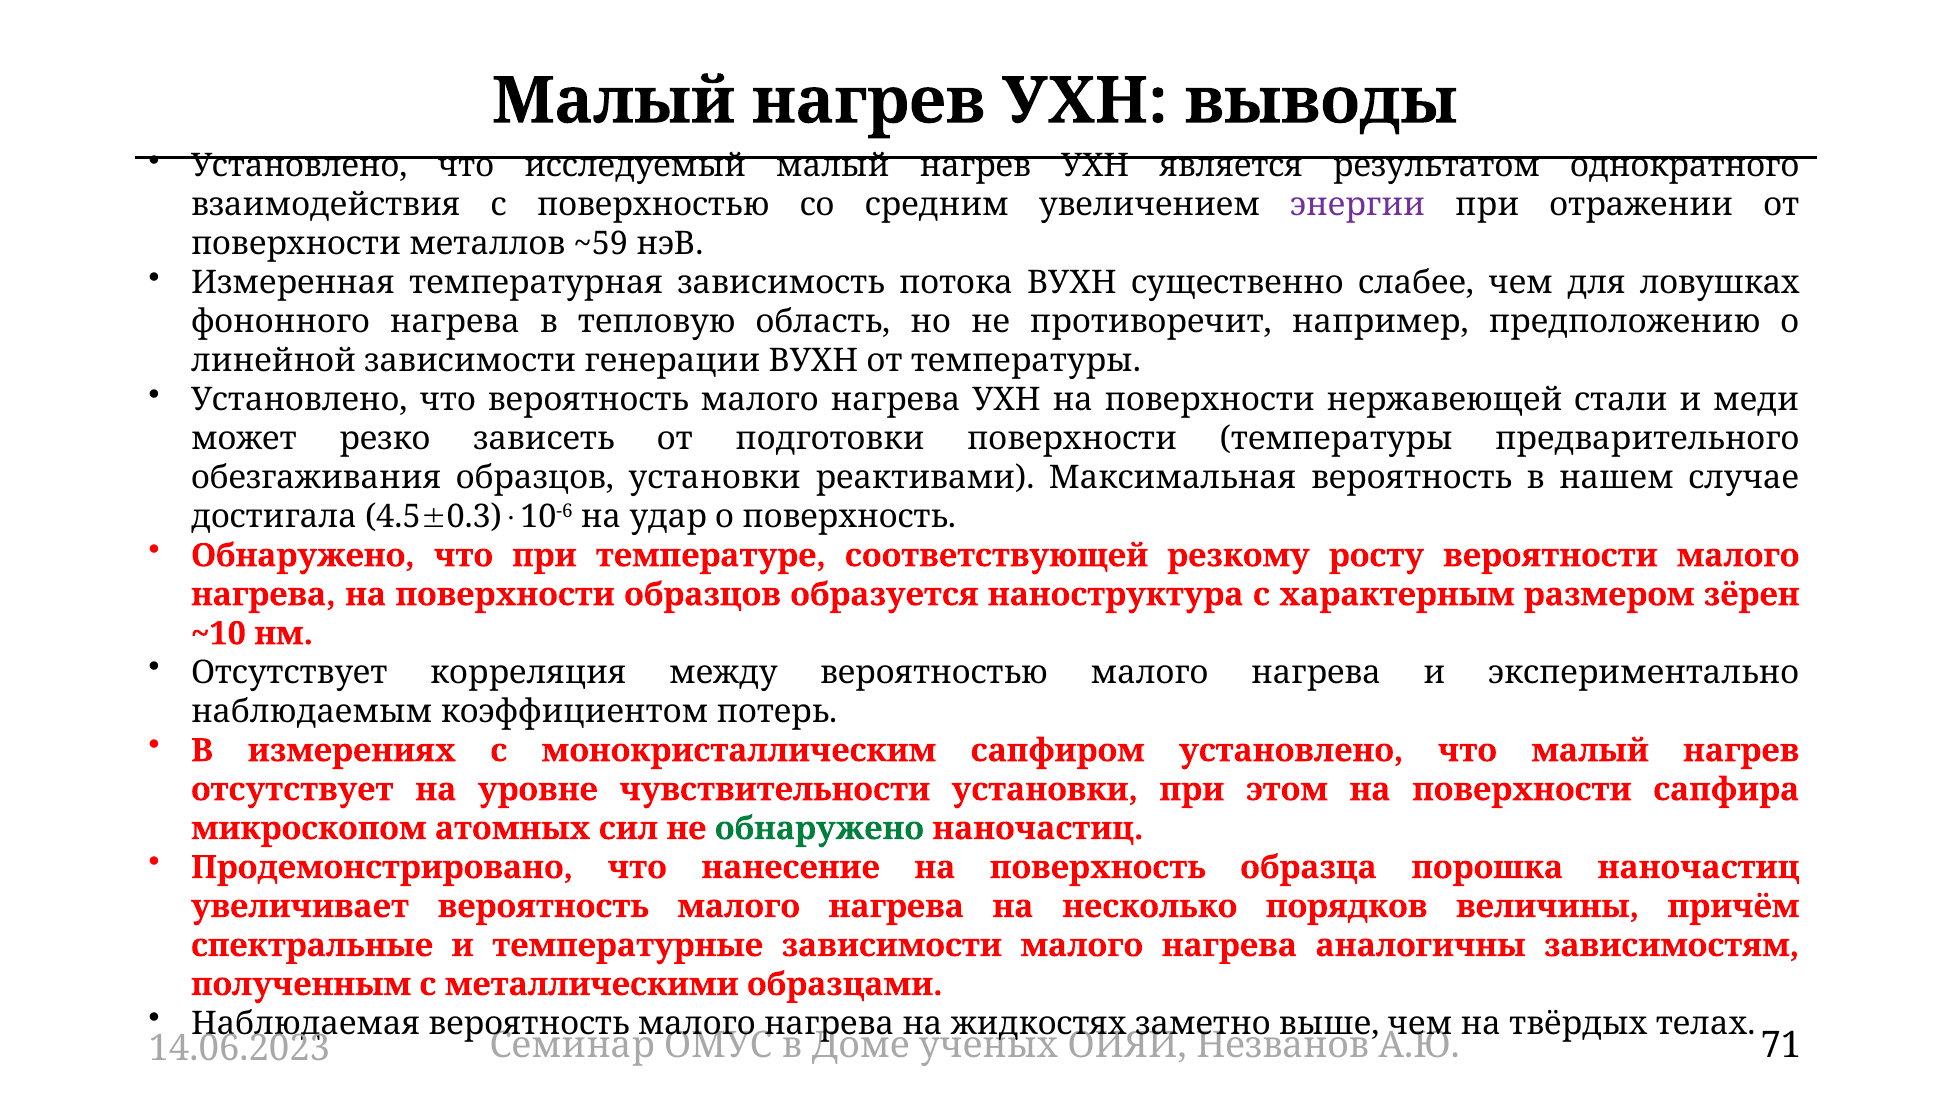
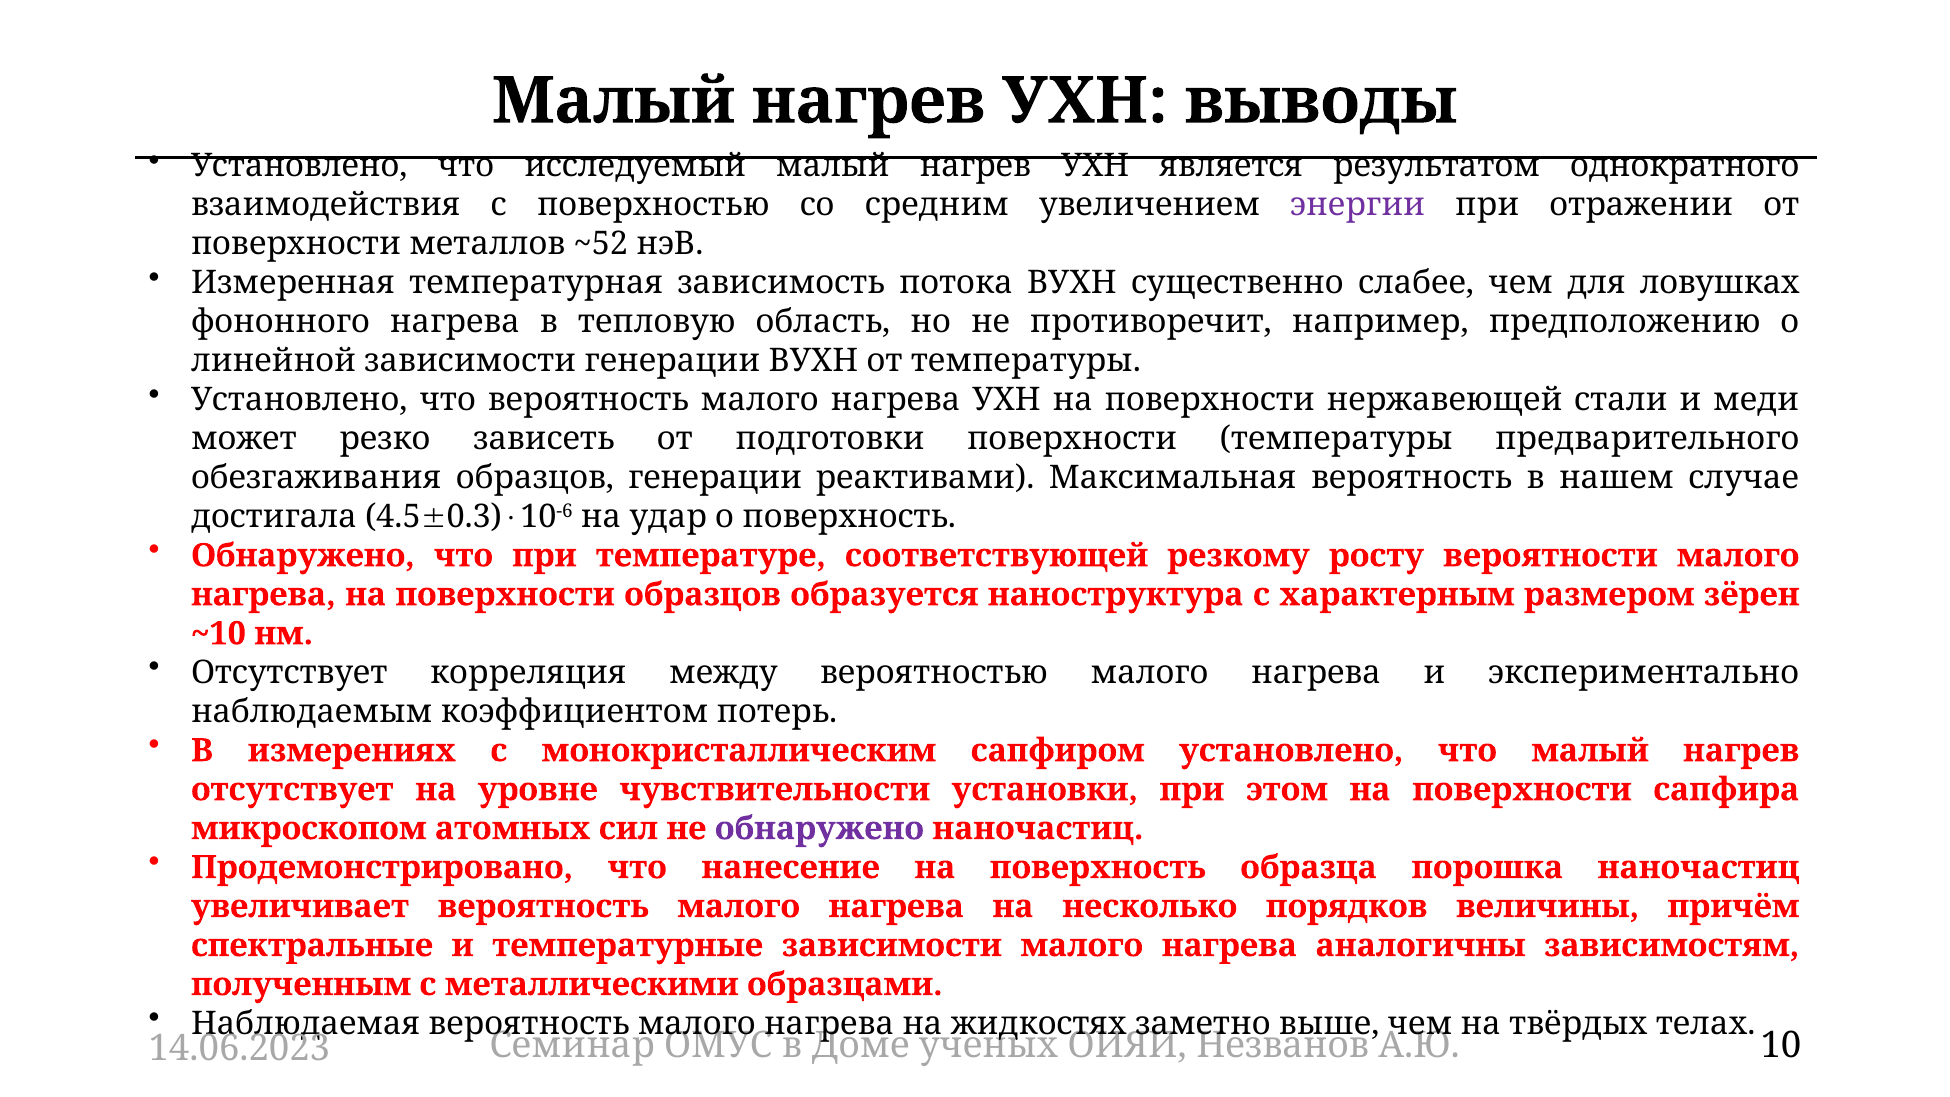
~59: ~59 -> ~52 (601, 244)
образцов установки: установки -> генерации (715, 478)
обнаружено colour: green -> purple (819, 828)
71: 71 -> 10 (1781, 1045)
